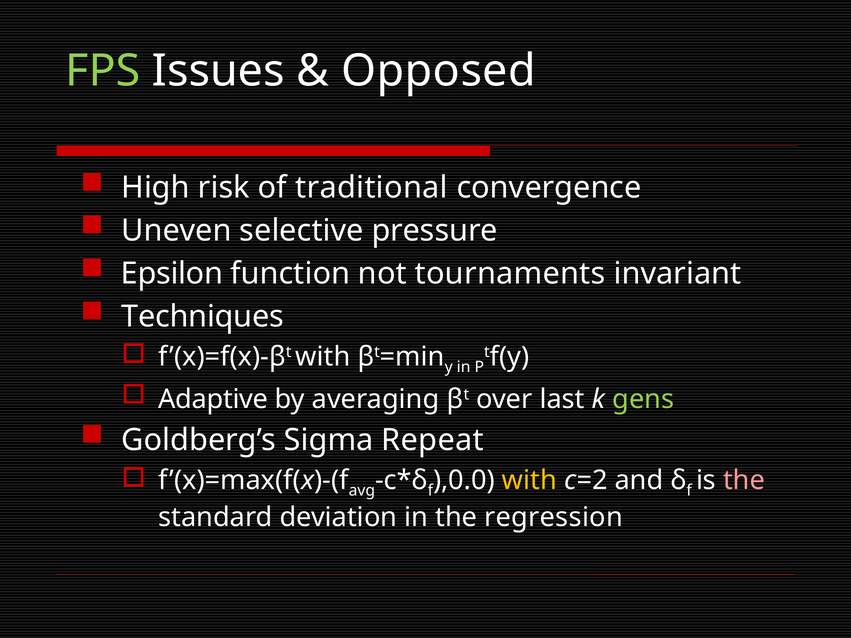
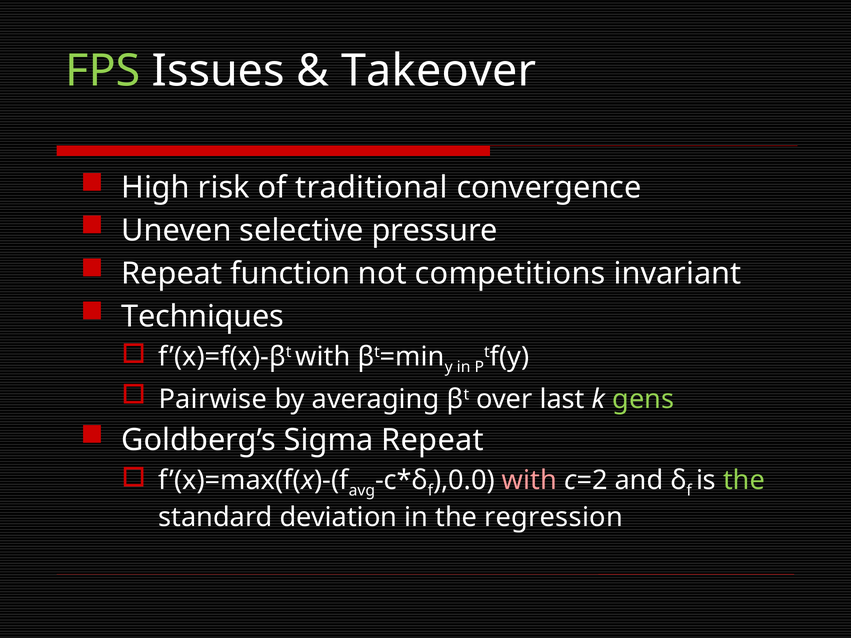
Opposed: Opposed -> Takeover (439, 71)
Epsilon: Epsilon -> Repeat (172, 274)
tournaments: tournaments -> competitions (510, 274)
Adaptive: Adaptive -> Pairwise (213, 399)
with colour: yellow -> pink (529, 480)
the colour: pink -> light green (744, 480)
